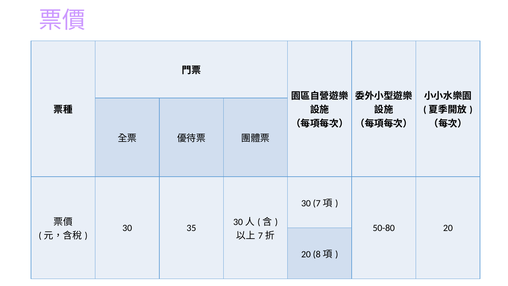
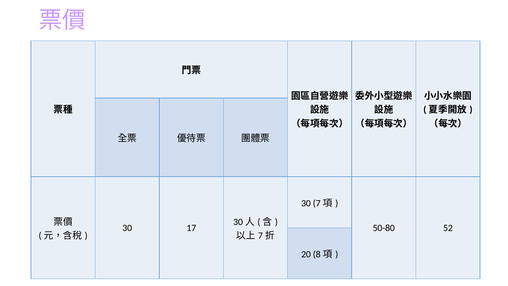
35: 35 -> 17 (191, 228)
50-80 20: 20 -> 52 (448, 228)
